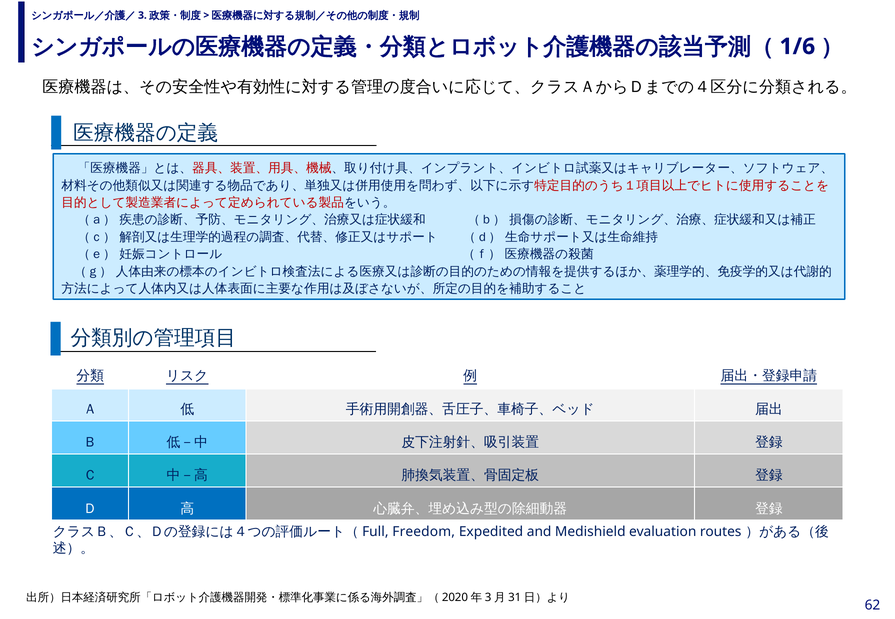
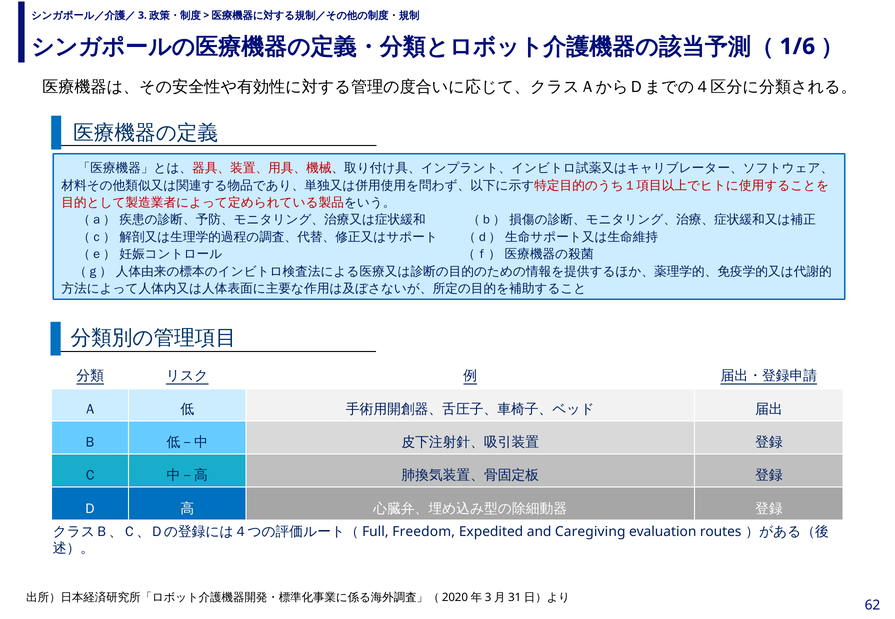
Medishield: Medishield -> Caregiving (590, 532)
